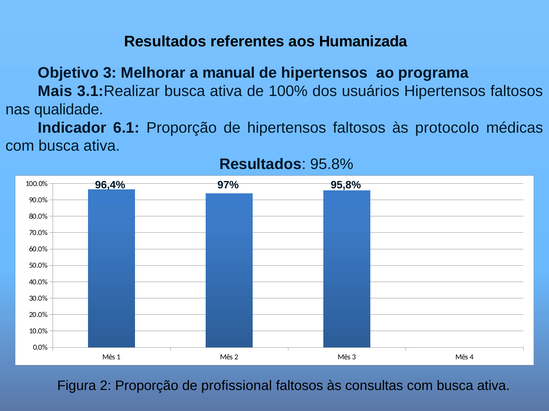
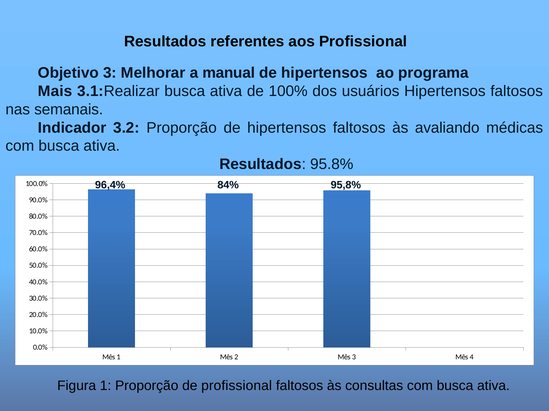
aos Humanizada: Humanizada -> Profissional (363, 42)
qualidade: qualidade -> semanais (69, 110)
6.1: 6.1 -> 3.2 (126, 128)
protocolo: protocolo -> avaliando (447, 128)
97%: 97% -> 84% (228, 185)
Figura 2: 2 -> 1 (106, 386)
